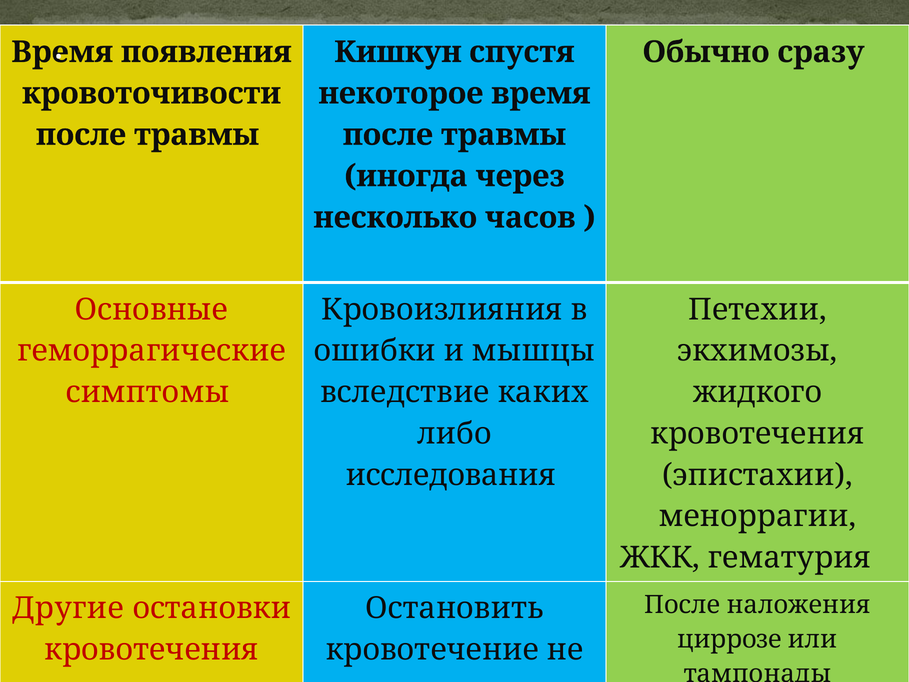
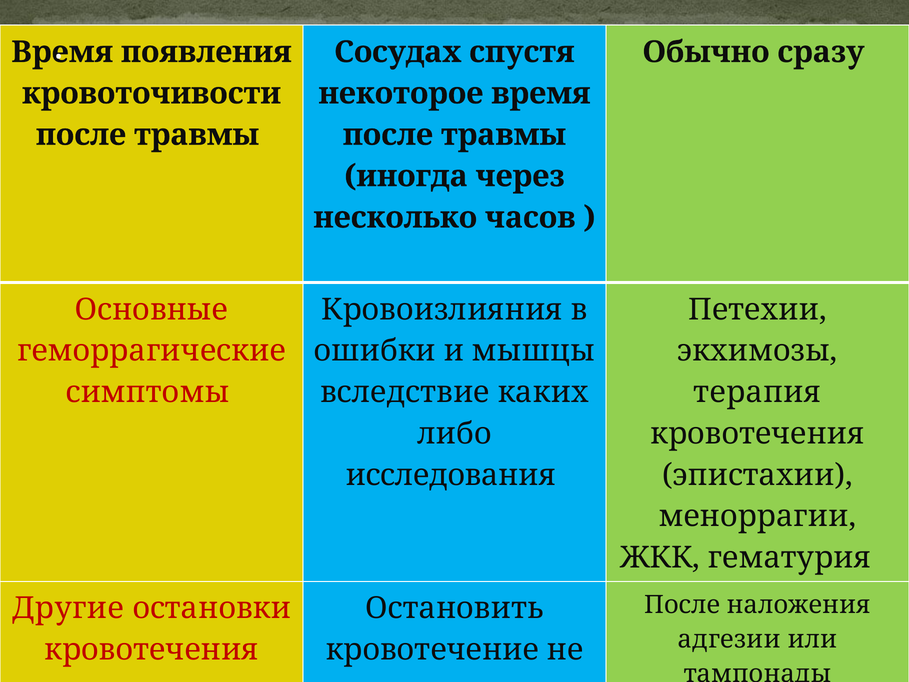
Кишкун: Кишкун -> Сосудах (398, 52)
жидкого: жидкого -> терапия (757, 392)
циррозе: циррозе -> адгезии (729, 639)
